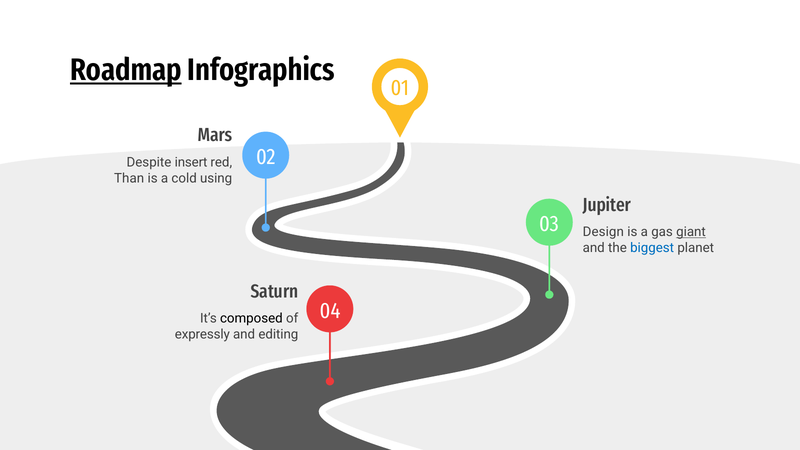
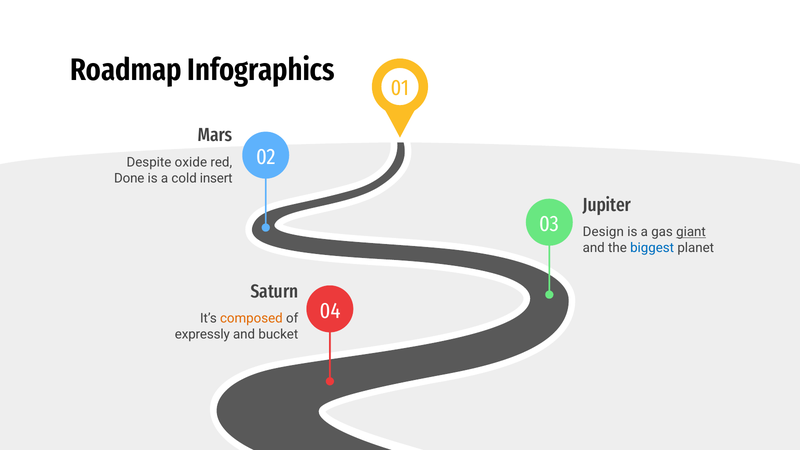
Roadmap underline: present -> none (126, 70)
insert: insert -> oxide (191, 162)
Than: Than -> Done (129, 178)
using: using -> insert (216, 178)
composed colour: black -> orange (251, 318)
editing: editing -> bucket (278, 334)
